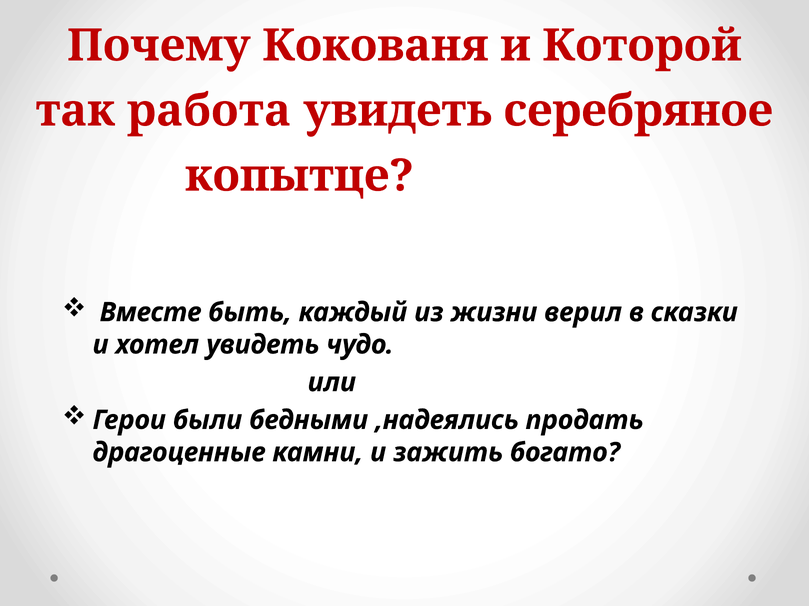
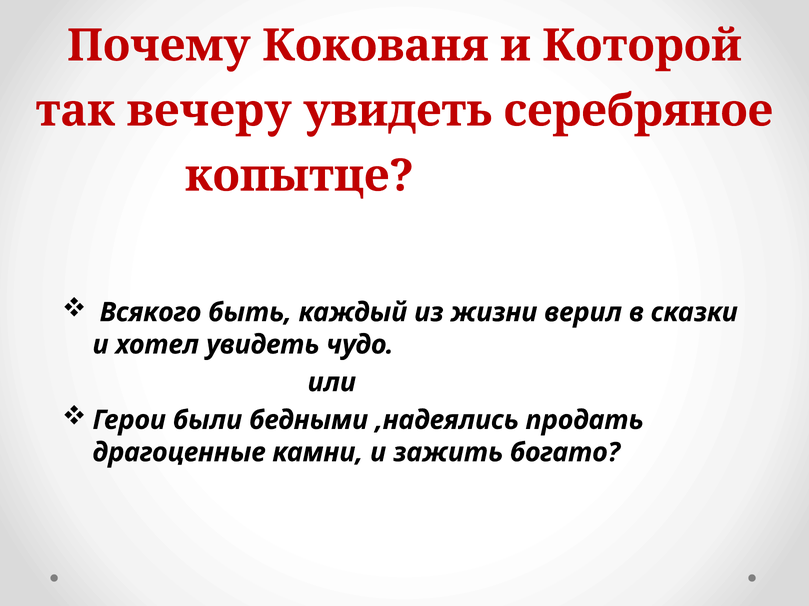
работа: работа -> вечеру (209, 111)
Вместе: Вместе -> Всякого (150, 313)
